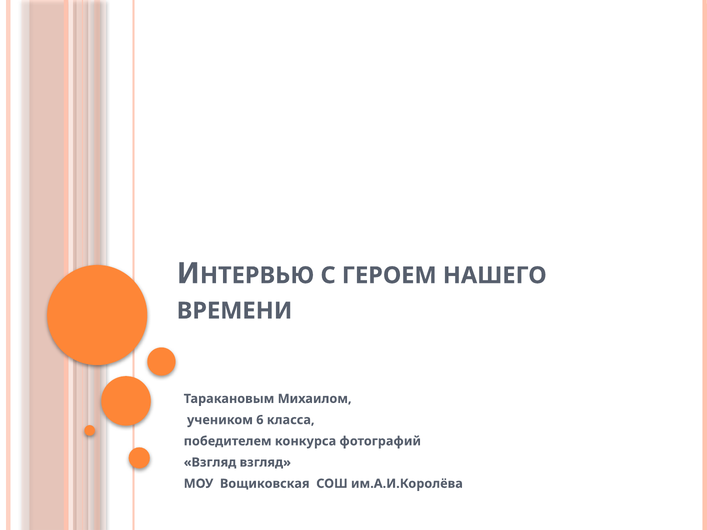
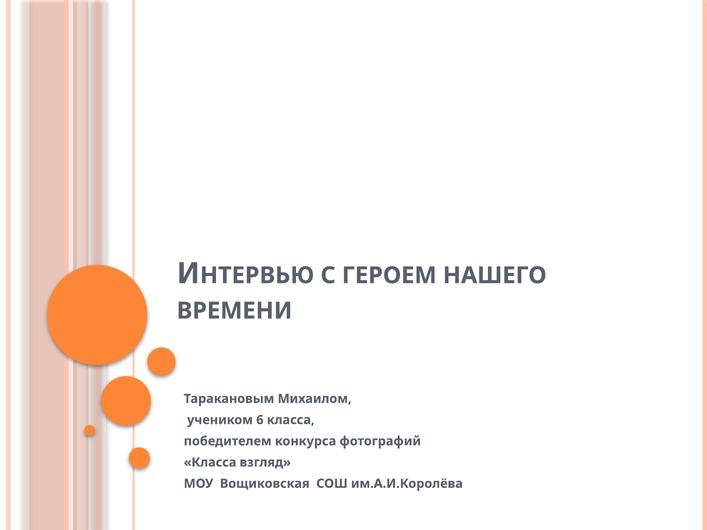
Взгляд: Взгляд -> Класса (210, 463)
